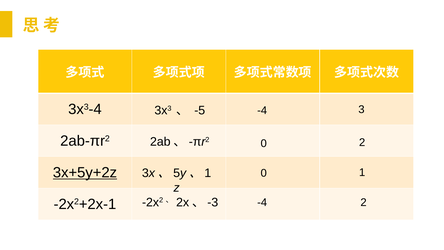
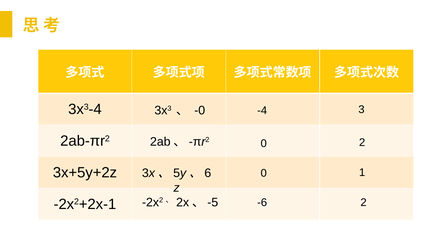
-5: -5 -> -0 (200, 110)
3x+5y+2z underline: present -> none (85, 172)
1: 1 -> 6 (208, 173)
-3: -3 -> -5 (213, 202)
-4: -4 -> -6 (262, 202)
